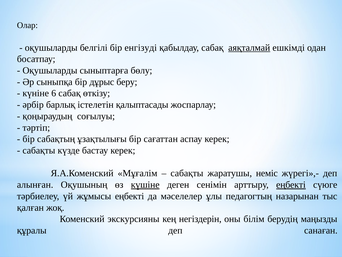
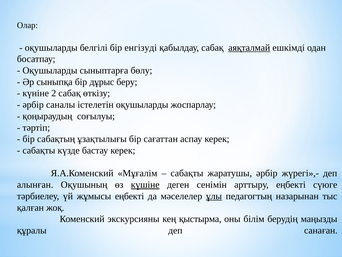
6: 6 -> 2 (54, 93)
барлық: барлық -> саналы (61, 105)
істелетін қалыптасады: қалыптасады -> оқушыларды (142, 105)
жаратушы неміс: неміс -> әрбір (267, 173)
еңбекті underline: present -> none (291, 184)
ұлы underline: none -> present (214, 196)
негіздерін: негіздерін -> қыстырма (200, 219)
